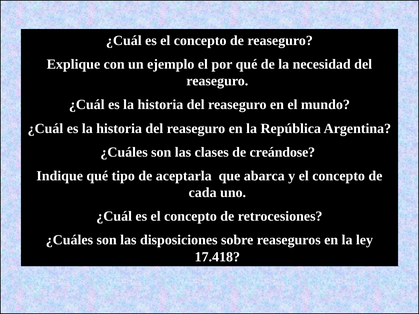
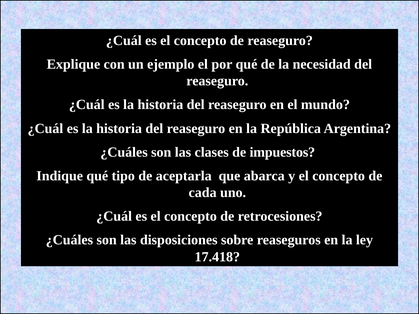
creándose: creándose -> impuestos (282, 152)
